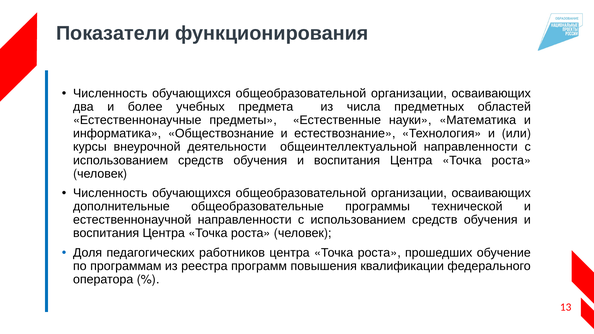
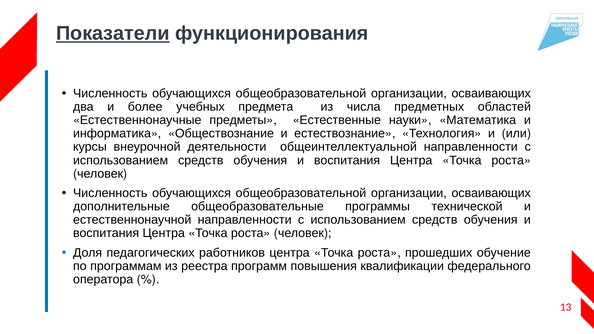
Показатели underline: none -> present (113, 33)
